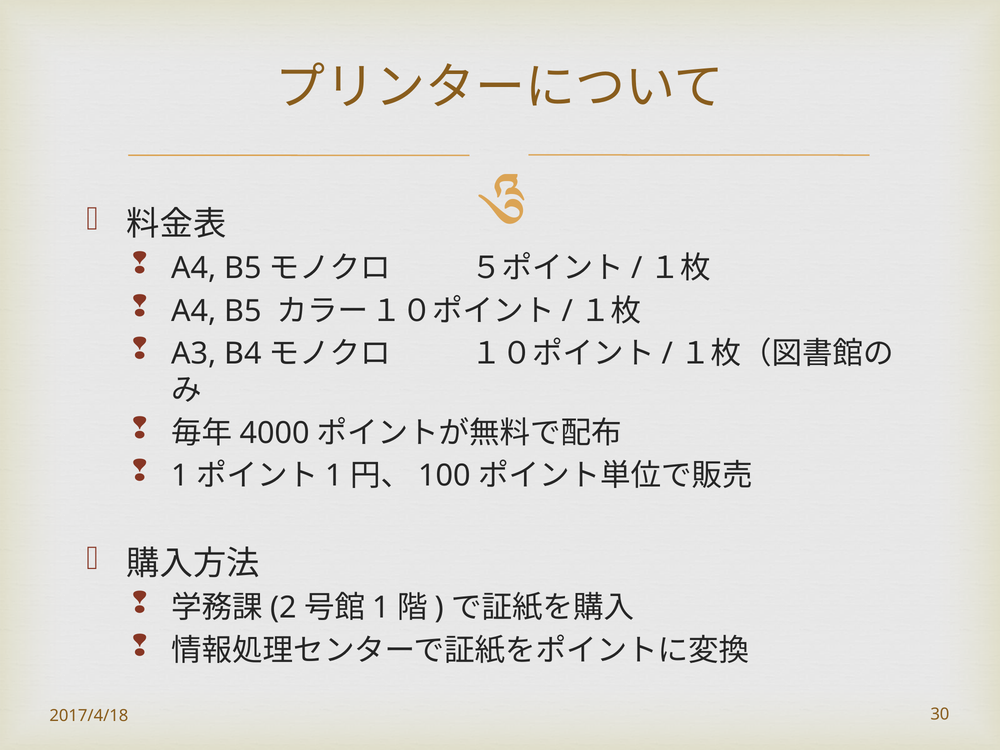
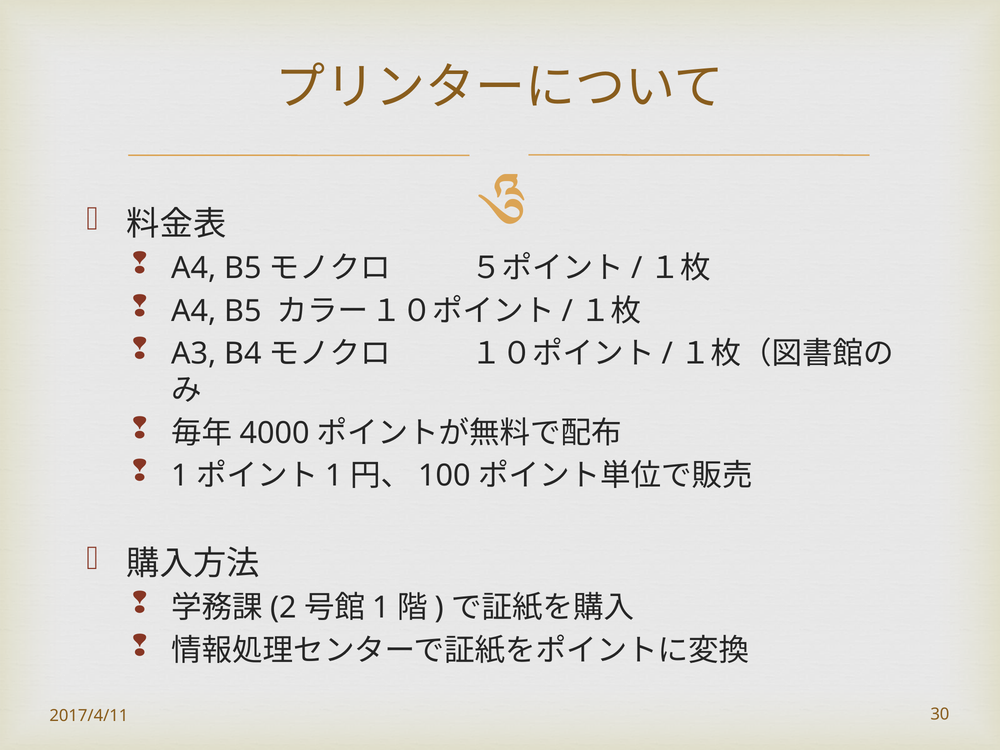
2017/4/18: 2017/4/18 -> 2017/4/11 (89, 716)
